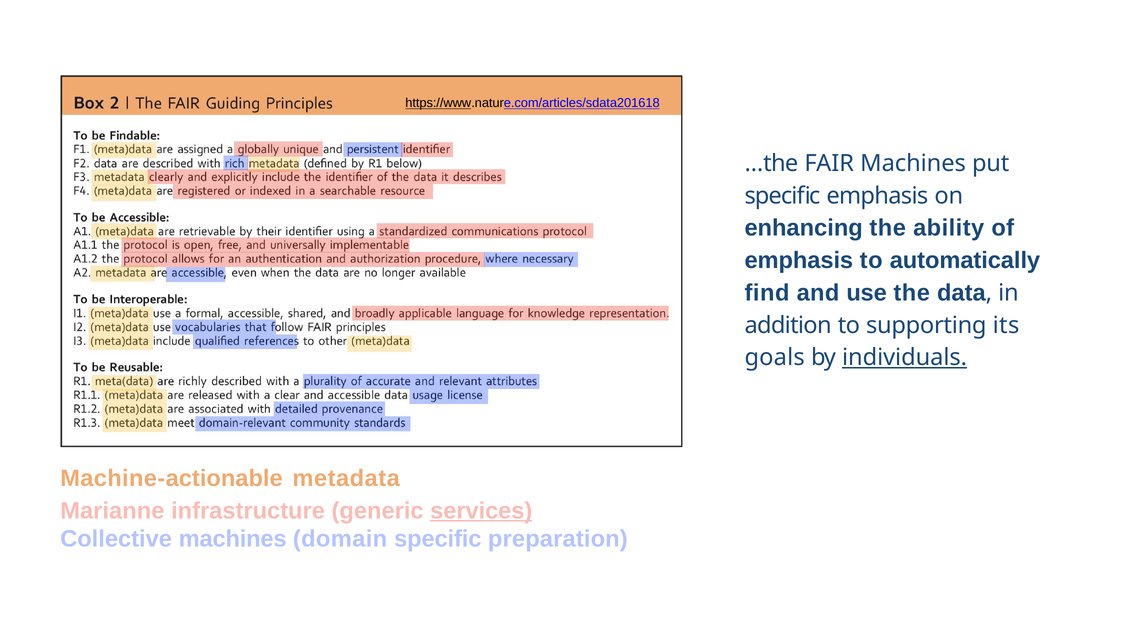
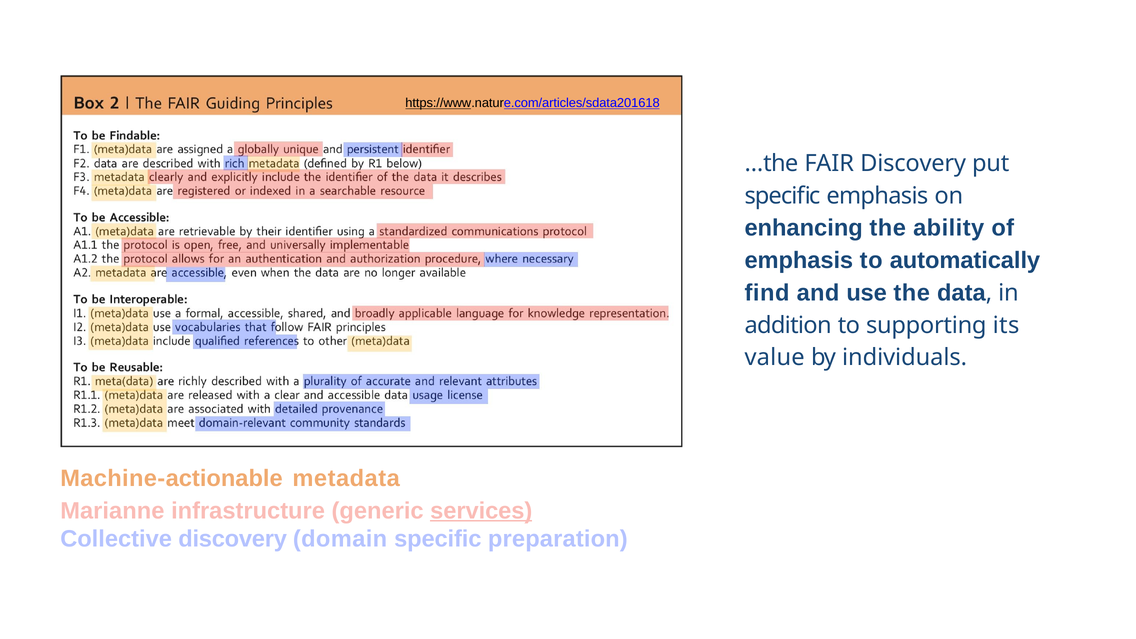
FAIR Machines: Machines -> Discovery (913, 163)
goals: goals -> value (775, 358)
individuals underline: present -> none (905, 358)
Collective machines: machines -> discovery (233, 539)
